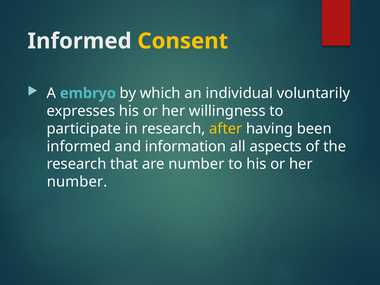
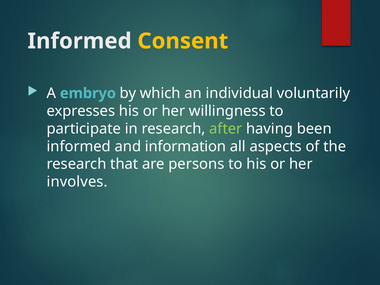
after colour: yellow -> light green (226, 129)
are number: number -> persons (196, 164)
number: number -> involves (77, 182)
